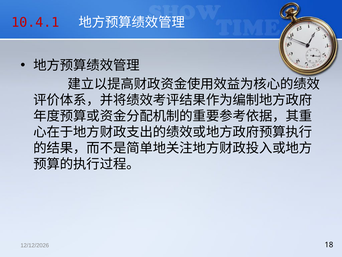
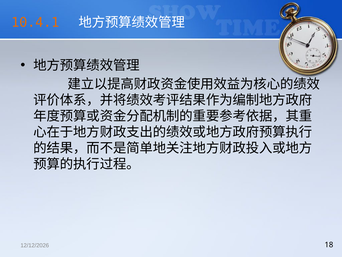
10.4.1 colour: red -> orange (35, 22)
